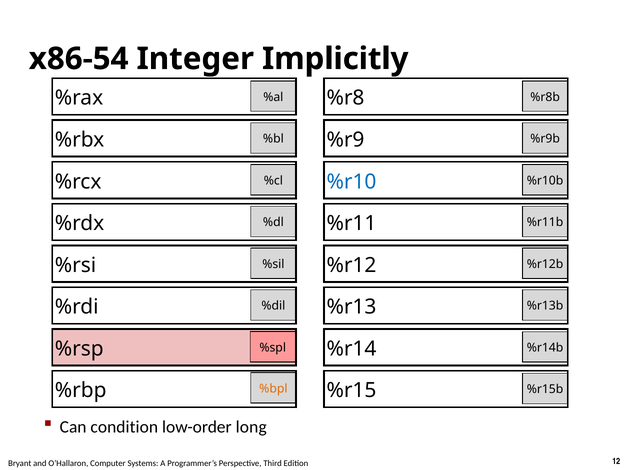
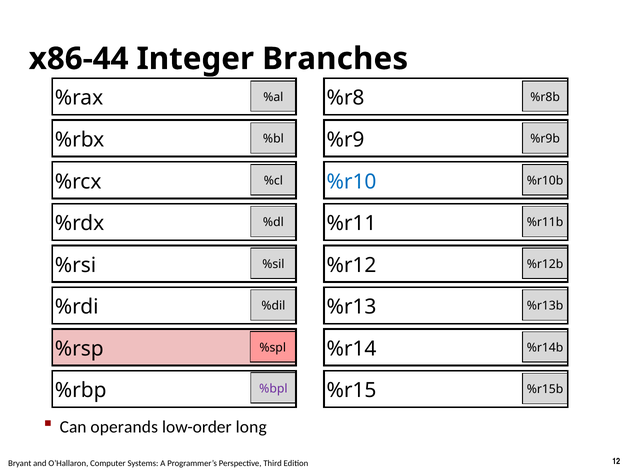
x86-54: x86-54 -> x86-44 (79, 59)
Implicitly: Implicitly -> Branches (335, 59)
%bpl colour: orange -> purple (273, 389)
condition: condition -> operands (124, 427)
